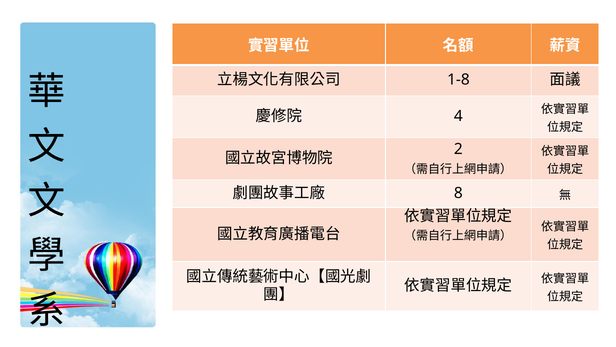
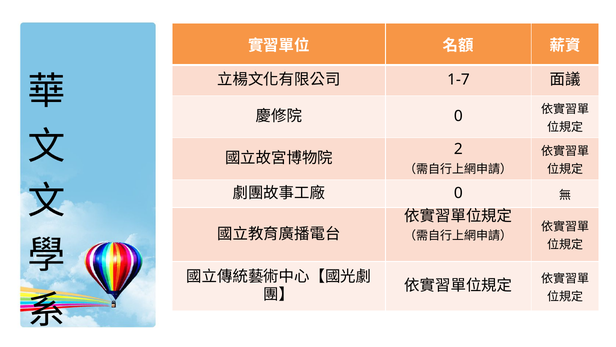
1-8: 1-8 -> 1-7 (458, 80)
4: 4 -> 0 (458, 116)
8: 8 -> 0 (458, 193)
